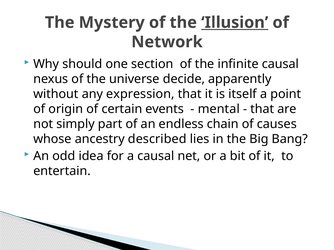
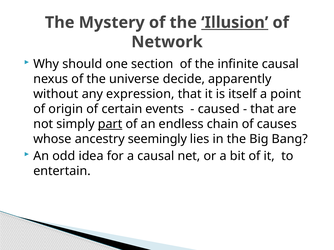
mental: mental -> caused (219, 109)
part underline: none -> present (110, 124)
described: described -> seemingly (157, 139)
